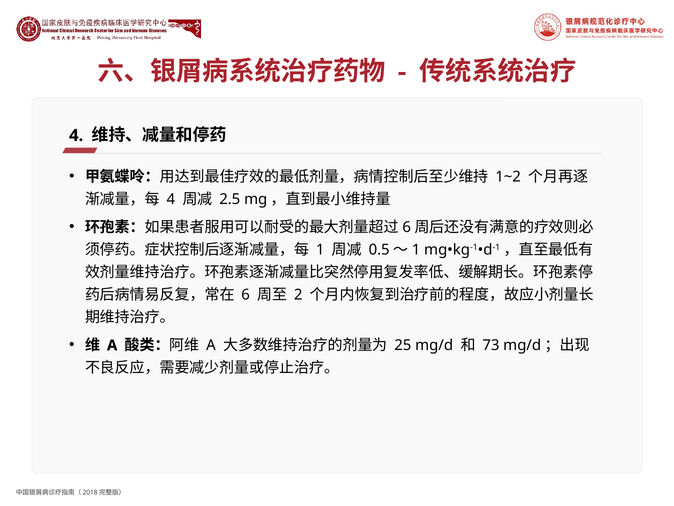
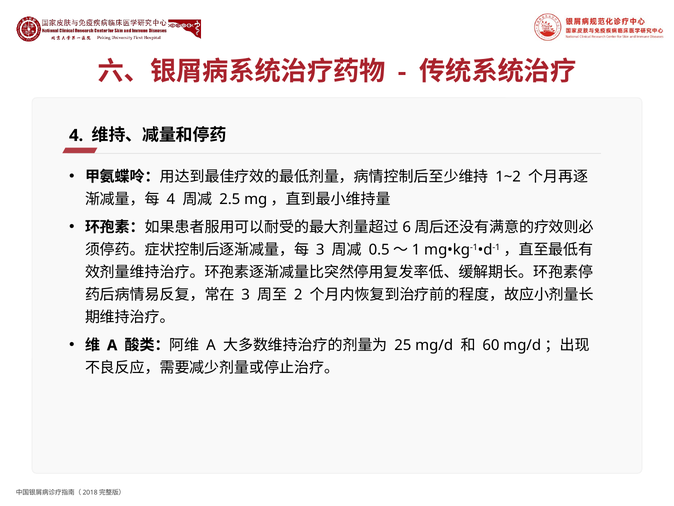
1: 1 -> 3 (320, 250)
6: 6 -> 3 (246, 294)
73: 73 -> 60 (491, 345)
